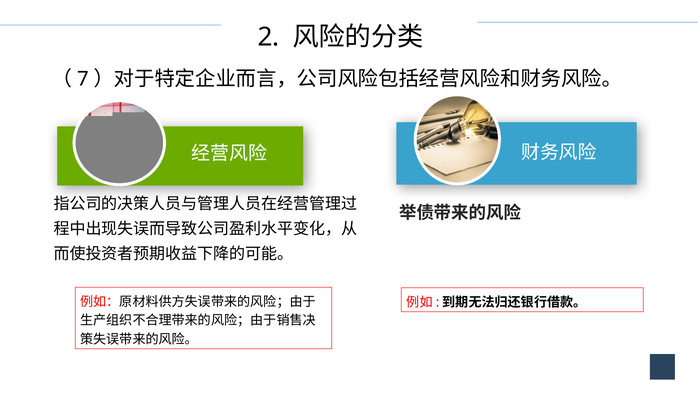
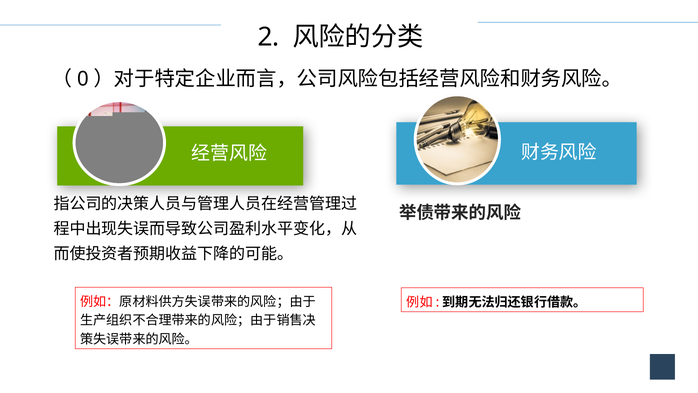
7: 7 -> 0 (83, 79)
